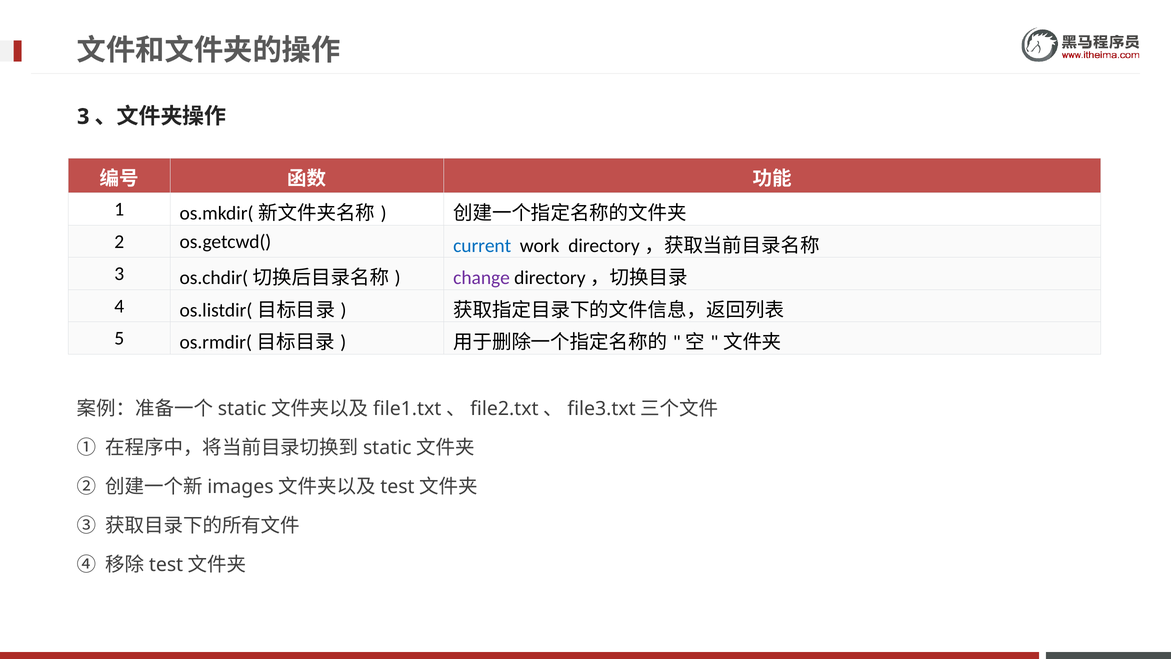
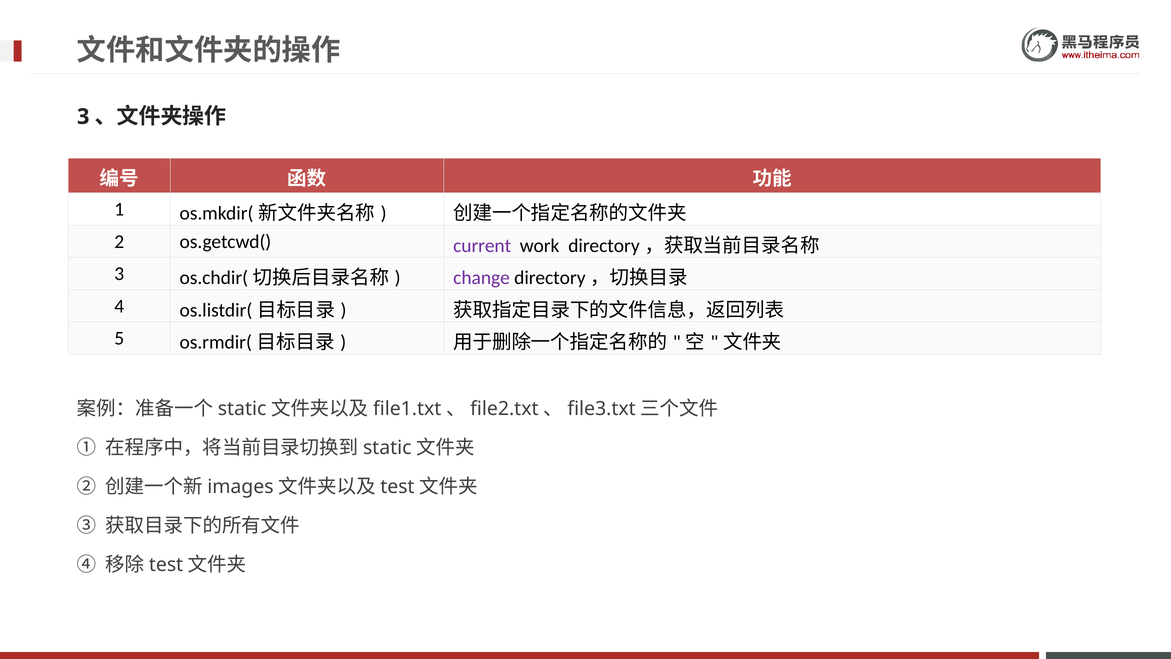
current colour: blue -> purple (482, 245)
